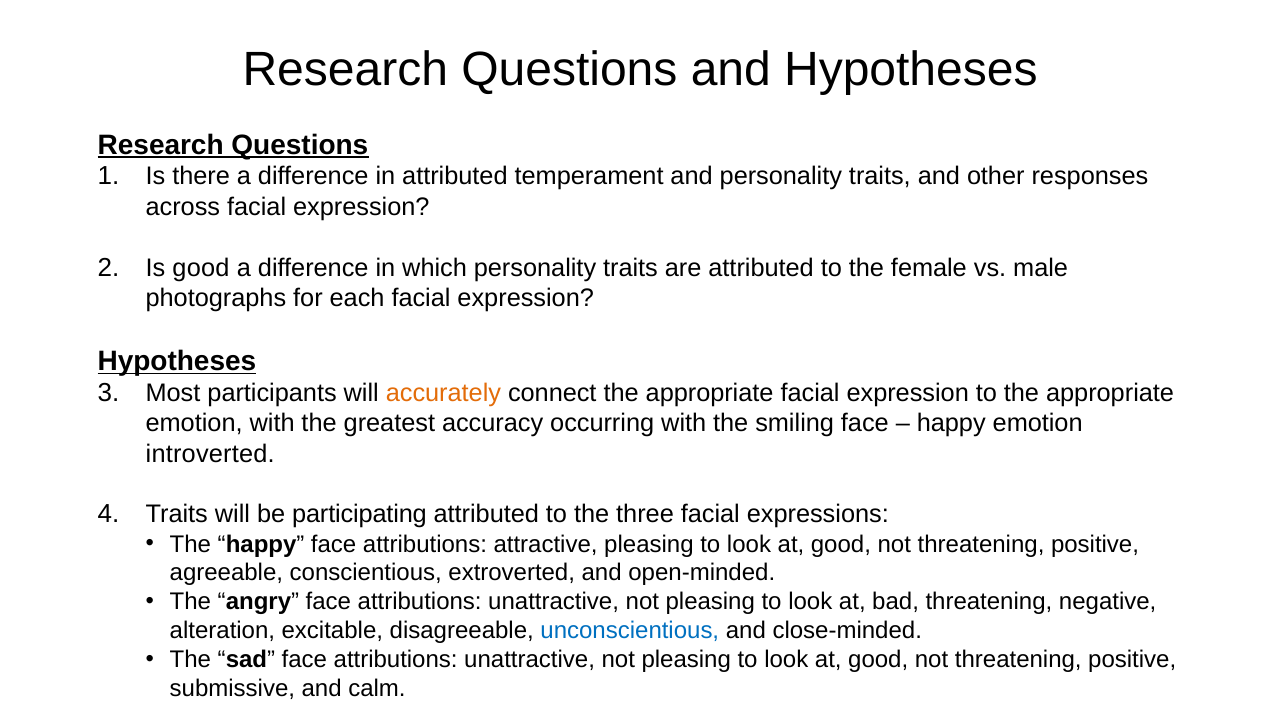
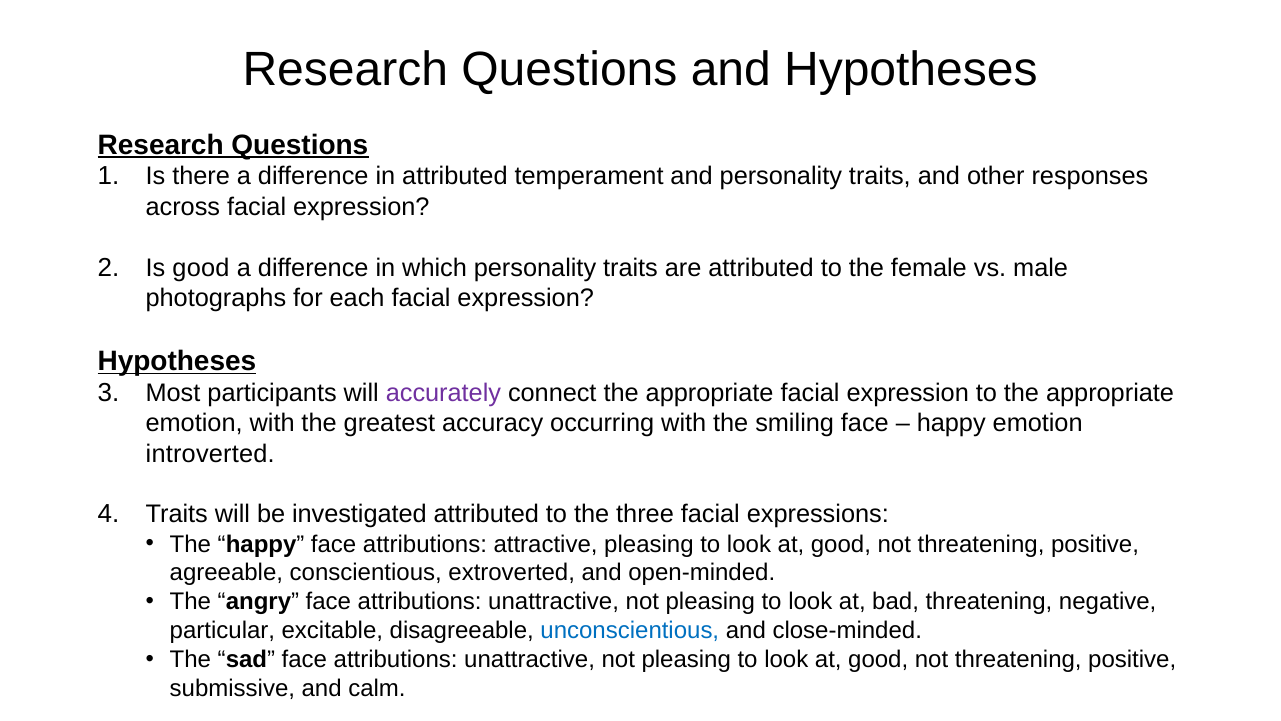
accurately colour: orange -> purple (443, 393)
participating: participating -> investigated (359, 514)
alteration: alteration -> particular (222, 630)
